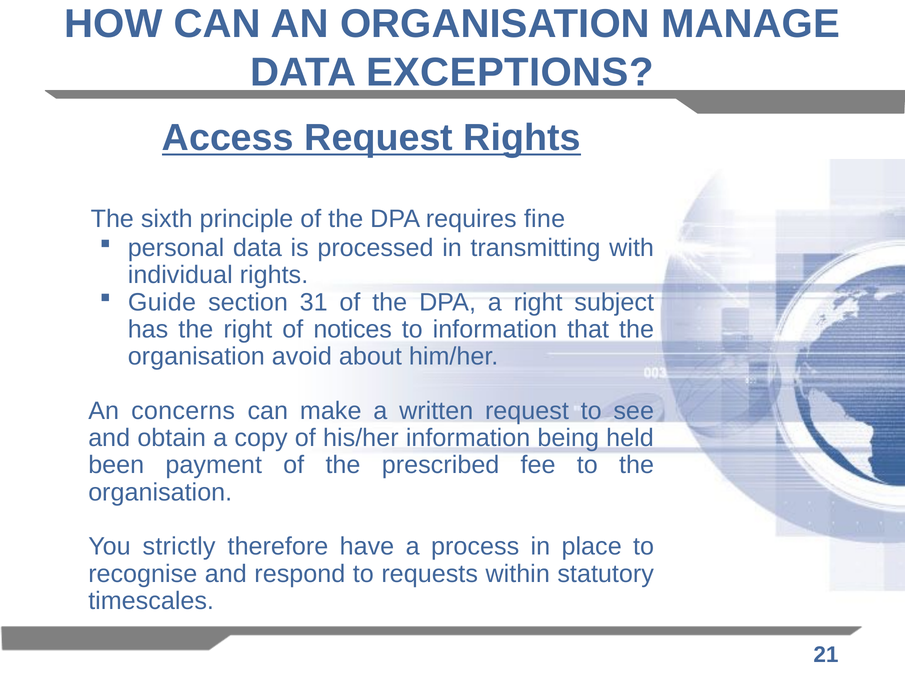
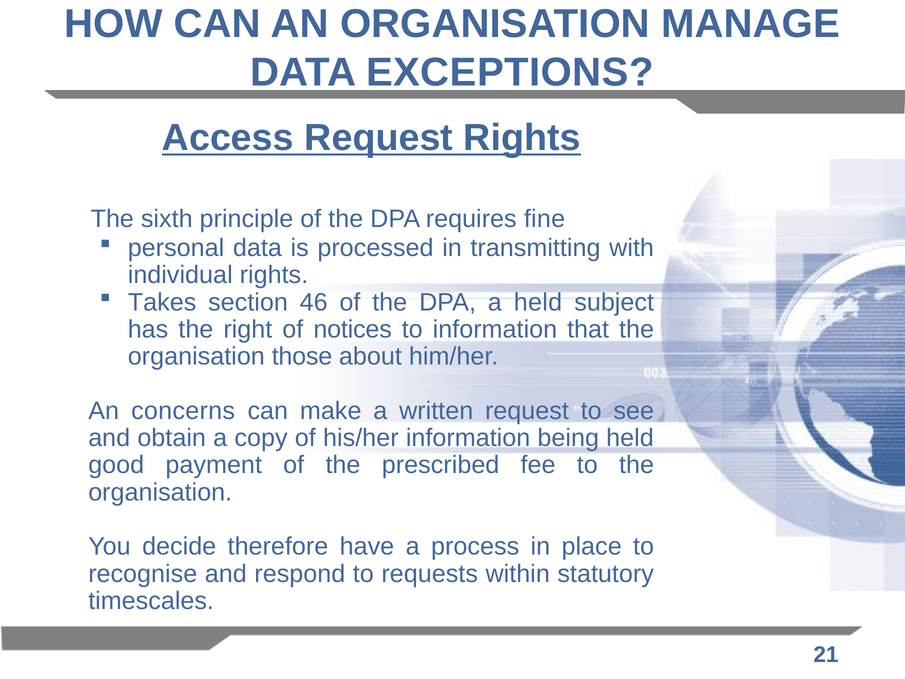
Guide: Guide -> Takes (162, 302)
31: 31 -> 46 (314, 302)
a right: right -> held (538, 302)
avoid: avoid -> those (302, 356)
been: been -> good (116, 465)
strictly: strictly -> decide (179, 546)
